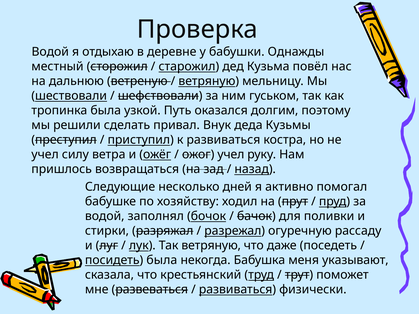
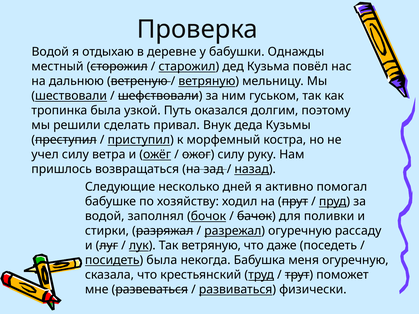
к развиваться: развиваться -> морфемный (223, 140)
ожог учел: учел -> силу (231, 155)
меня указывают: указывают -> огуречную (355, 260)
